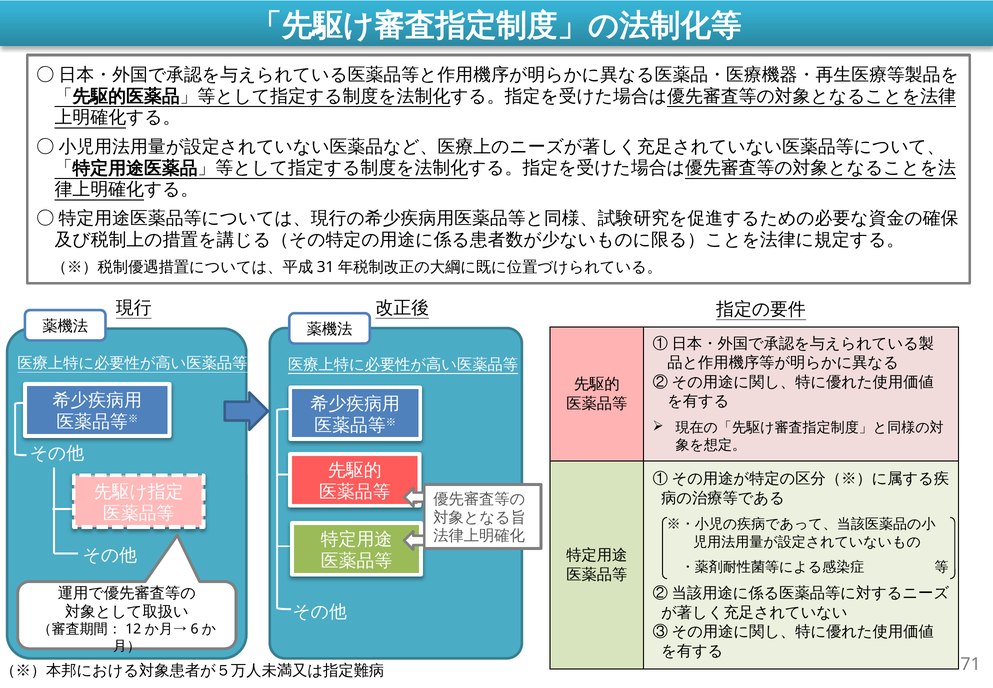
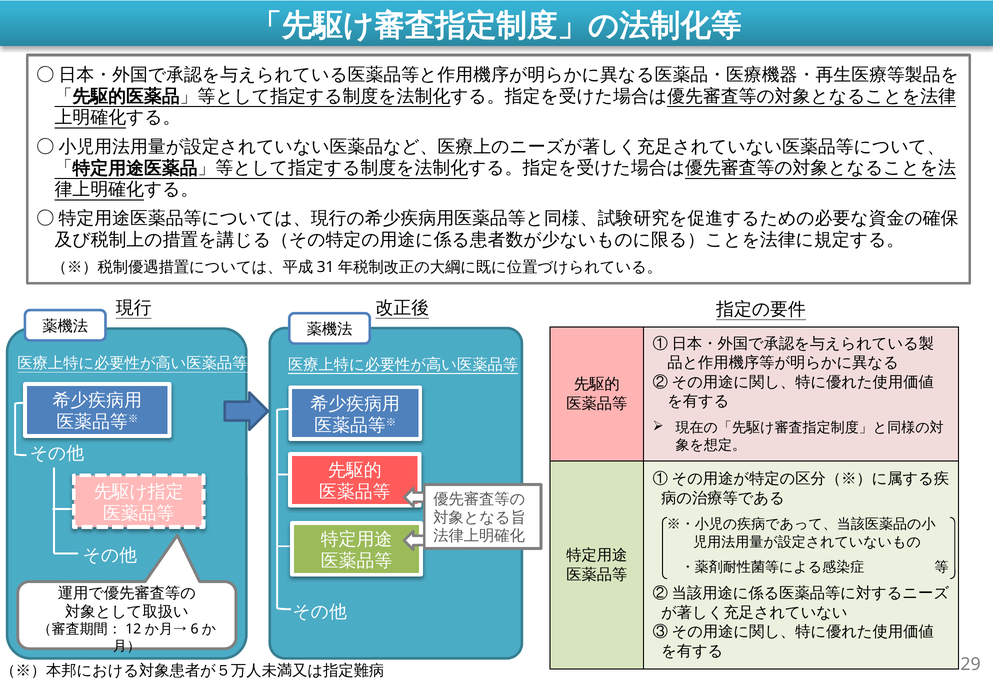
71: 71 -> 29 (971, 664)
